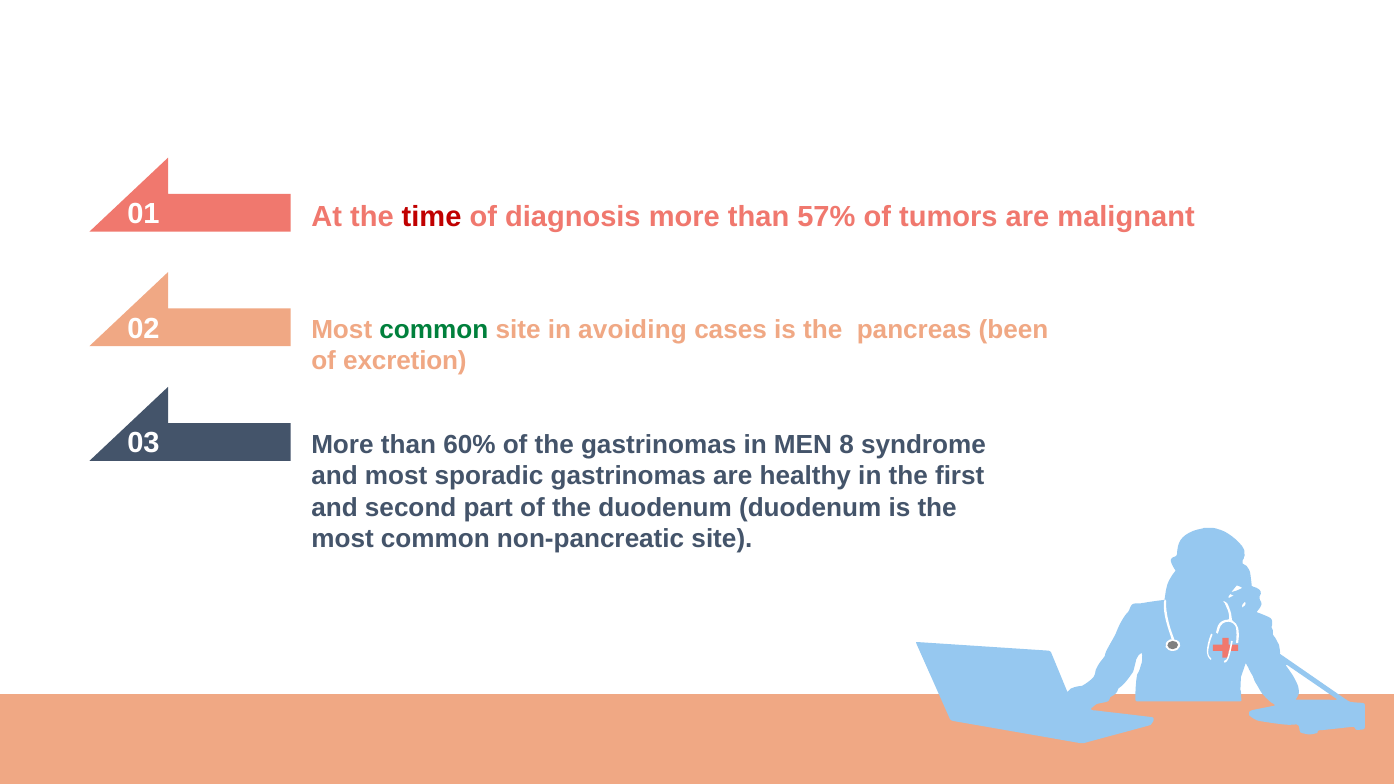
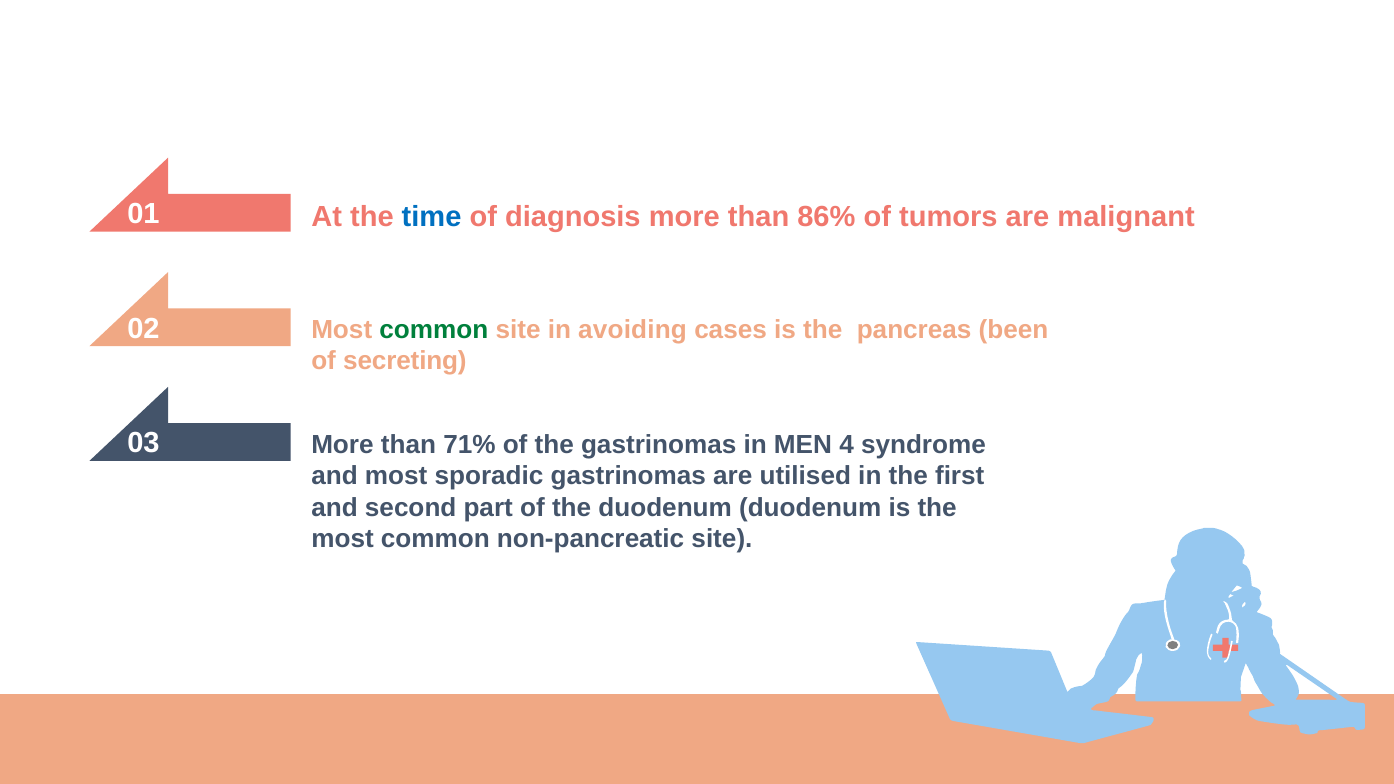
time colour: red -> blue (432, 217)
57%: 57% -> 86% (826, 217)
excretion: excretion -> secreting (405, 361)
60%: 60% -> 71% (469, 445)
8: 8 -> 4 (847, 445)
healthy: healthy -> utilised (805, 476)
